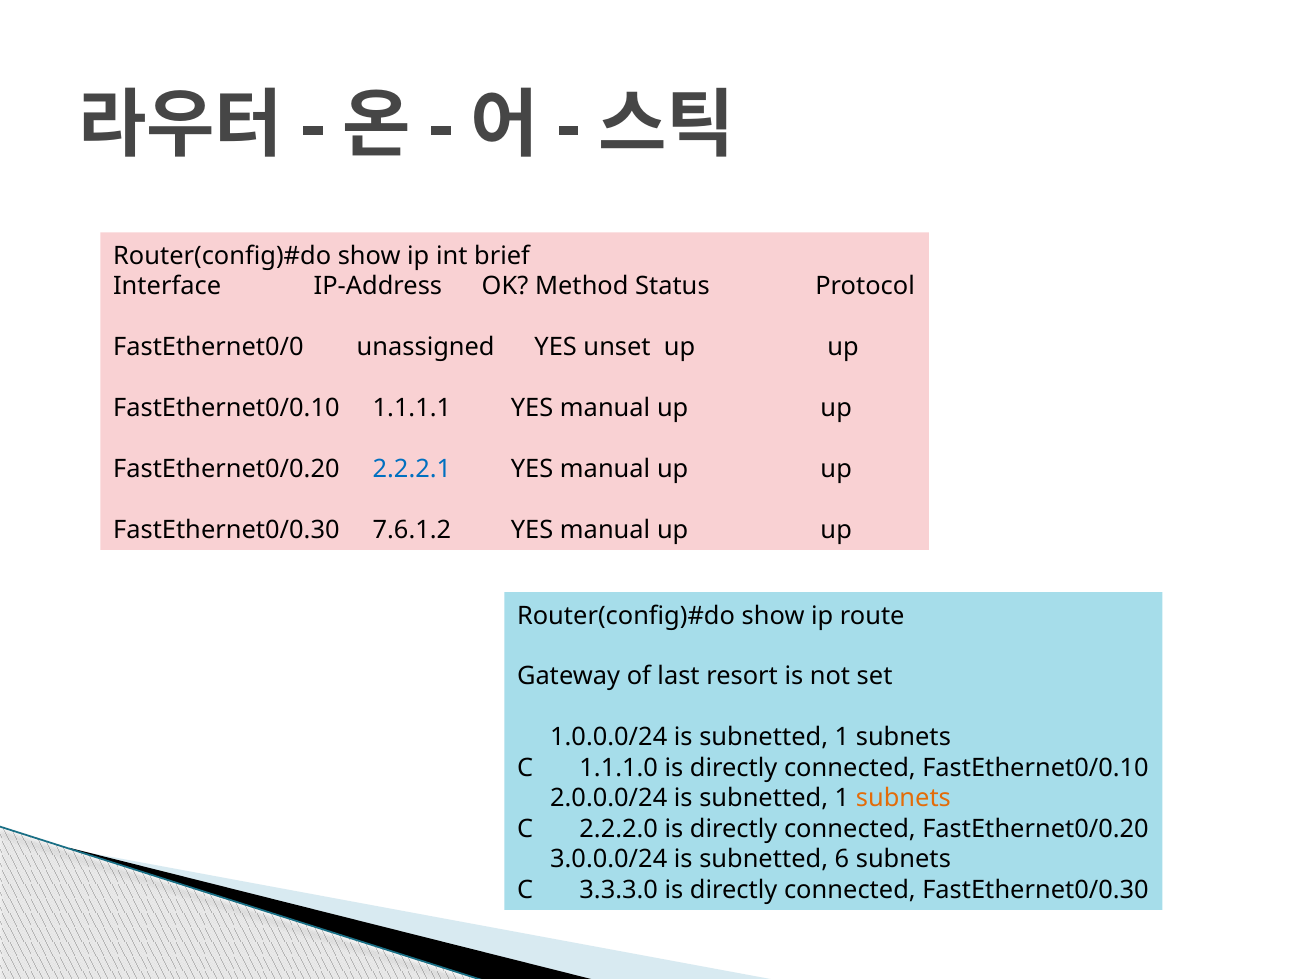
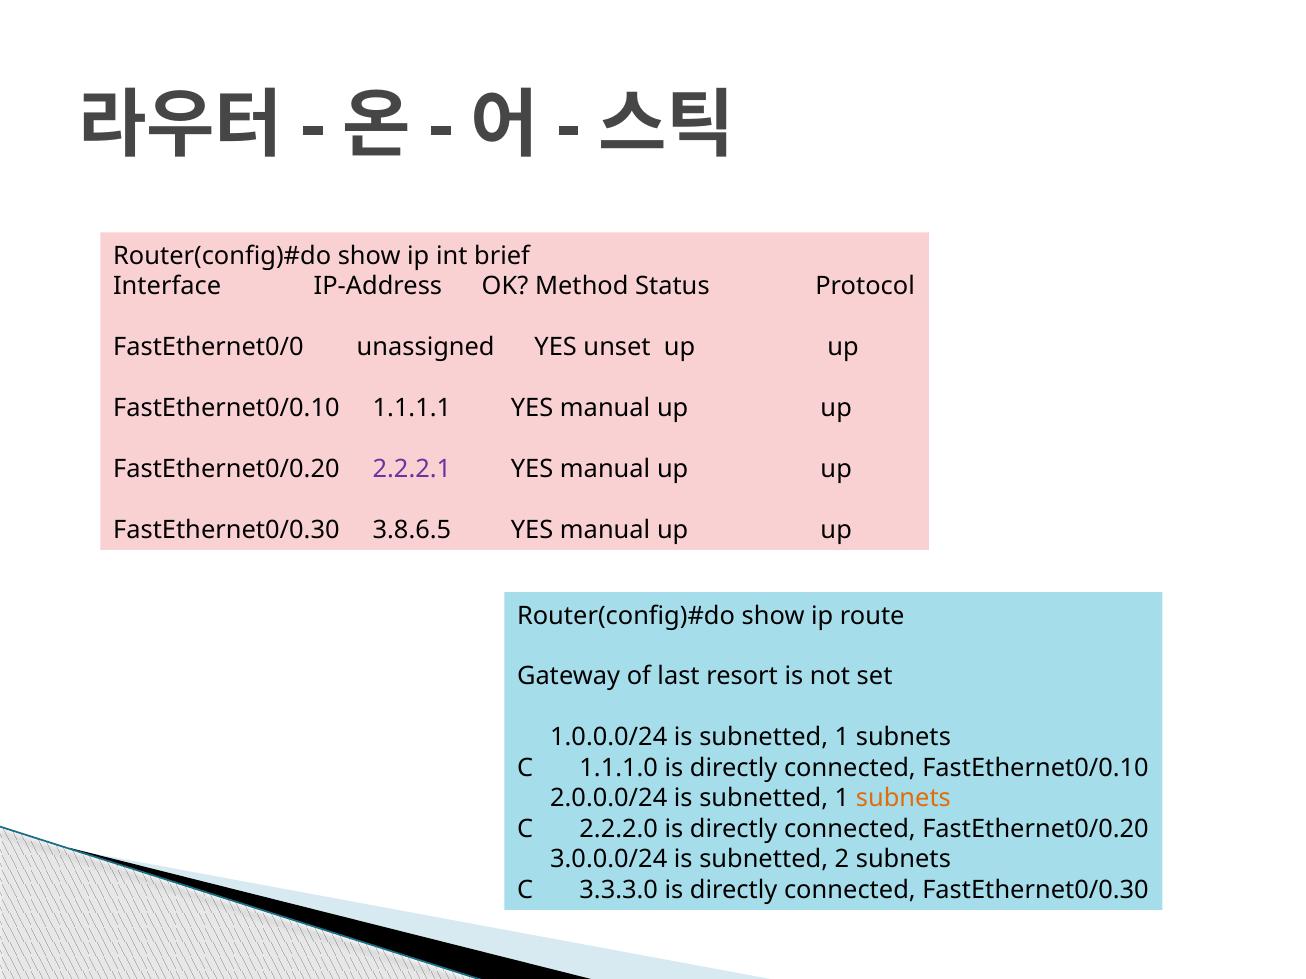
2.2.2.1 colour: blue -> purple (412, 469)
7.6.1.2: 7.6.1.2 -> 3.8.6.5 (412, 530)
6: 6 -> 2 (842, 860)
